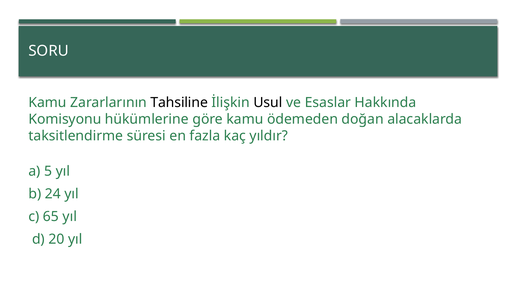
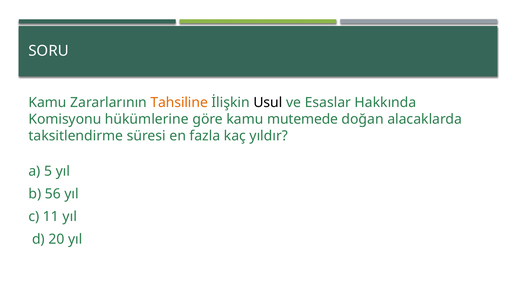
Tahsiline colour: black -> orange (179, 103)
ödemeden: ödemeden -> mutemede (303, 119)
24: 24 -> 56 (53, 194)
65: 65 -> 11 (51, 217)
